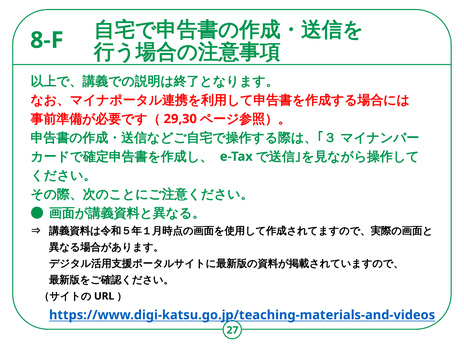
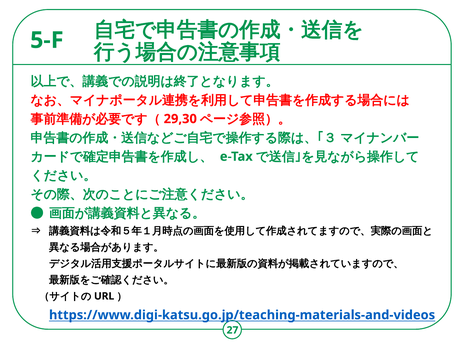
8-F: 8-F -> 5-F (47, 40)
